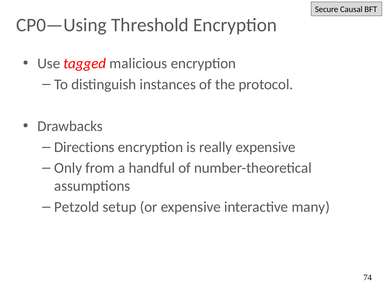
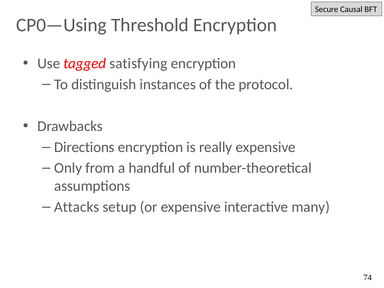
malicious: malicious -> satisfying (138, 63)
Petzold: Petzold -> Attacks (77, 207)
